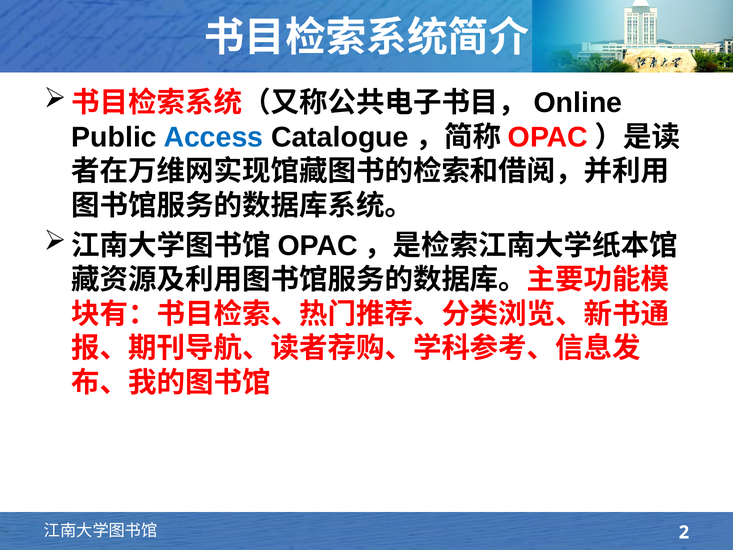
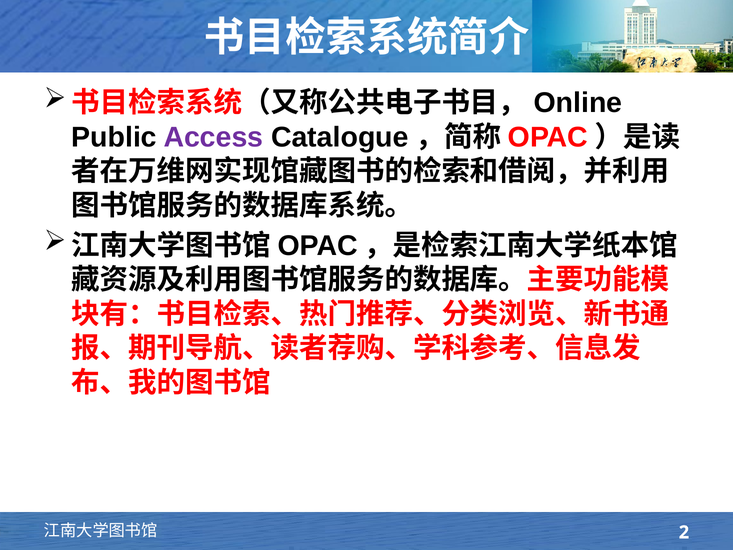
Access colour: blue -> purple (213, 137)
